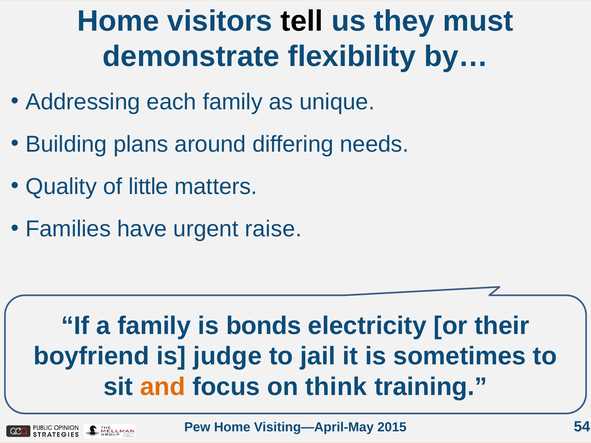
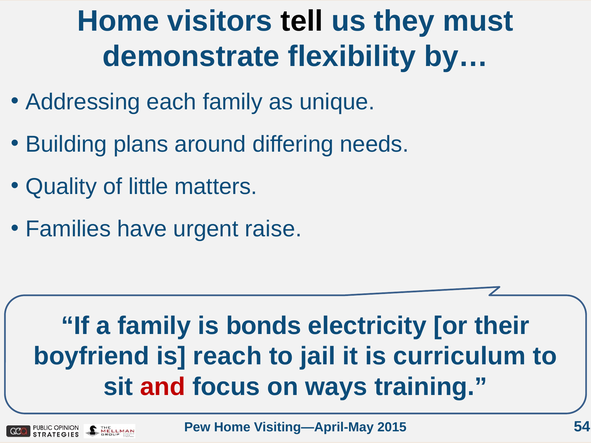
judge: judge -> reach (227, 356)
sometimes: sometimes -> curriculum (460, 356)
and colour: orange -> red (163, 387)
think: think -> ways (336, 387)
